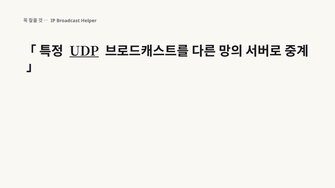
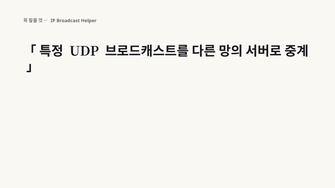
UDP underline: present -> none (84, 51)
